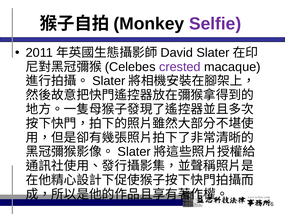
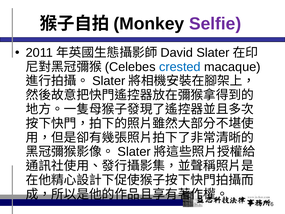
crested colour: purple -> blue (180, 67)
